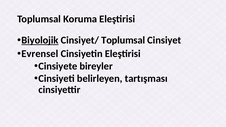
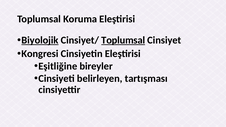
Toplumsal underline: none -> present (123, 40)
Evrensel: Evrensel -> Kongresi (40, 54)
Cinsiyete: Cinsiyete -> Eşitliğine (58, 66)
